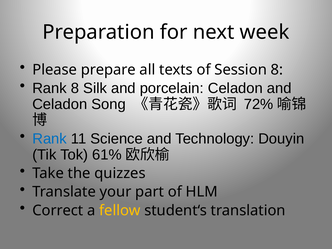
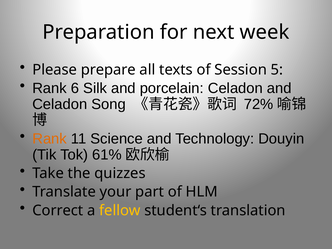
Session 8: 8 -> 5 (277, 70)
Rank 8: 8 -> 6 (75, 88)
Rank colour: blue -> orange (50, 139)
